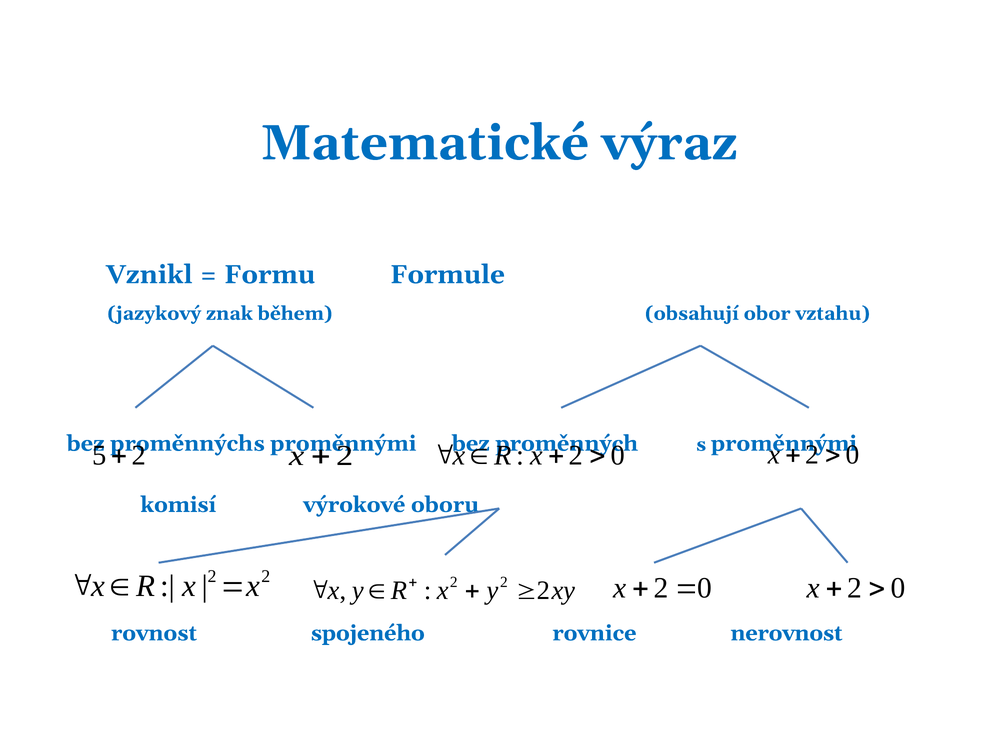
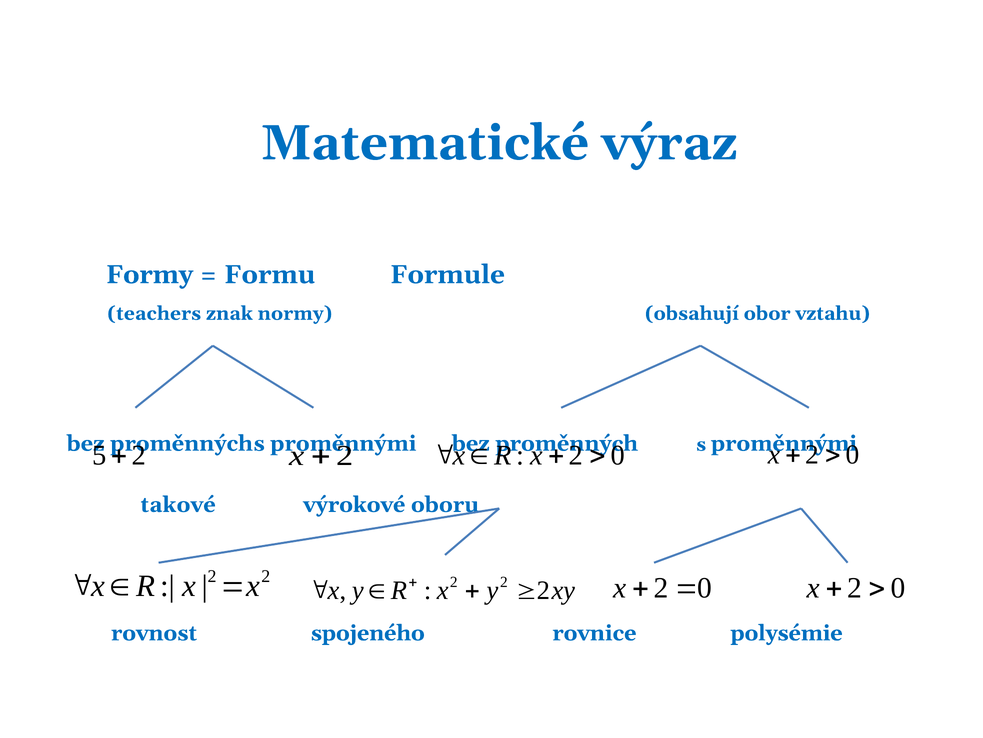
Vznikl: Vznikl -> Formy (150, 274)
jazykový: jazykový -> teachers (154, 313)
během: během -> normy (295, 313)
komisí: komisí -> takové (178, 504)
nerovnost: nerovnost -> polysémie (787, 632)
